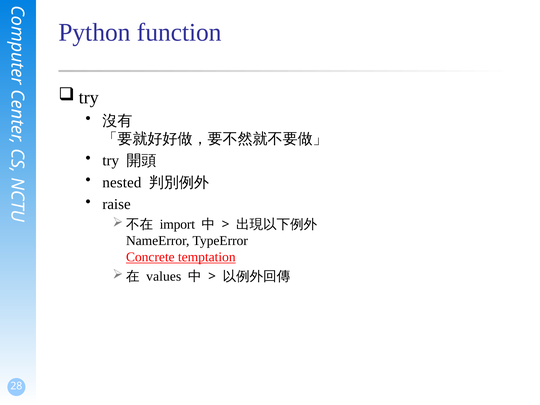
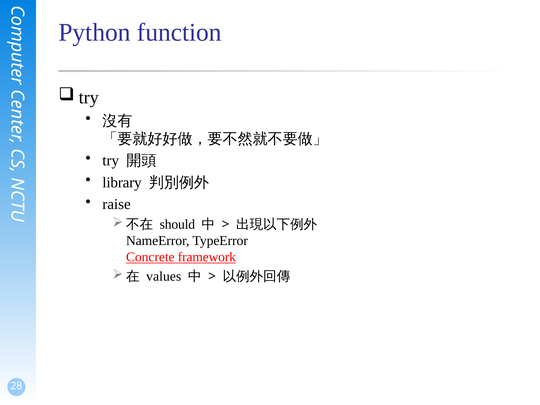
nested: nested -> library (122, 182)
import: import -> should (177, 225)
temptation: temptation -> framework (207, 257)
